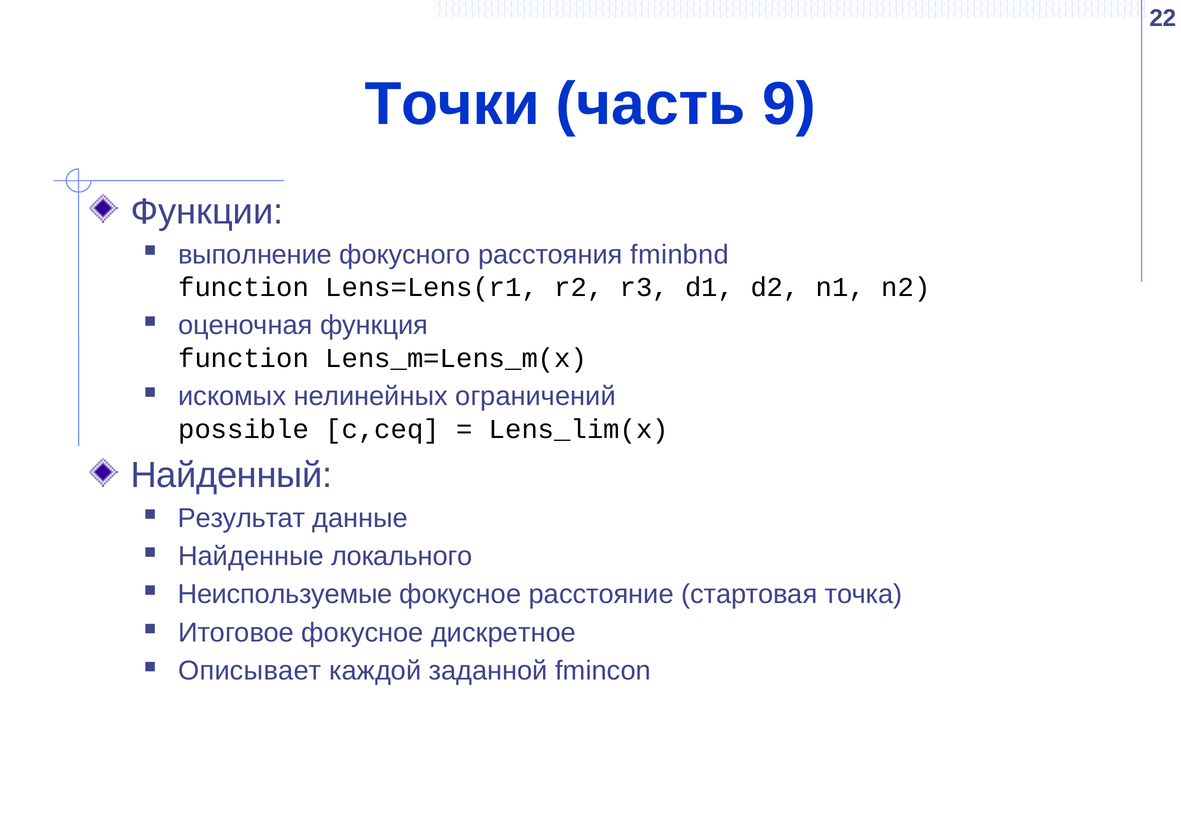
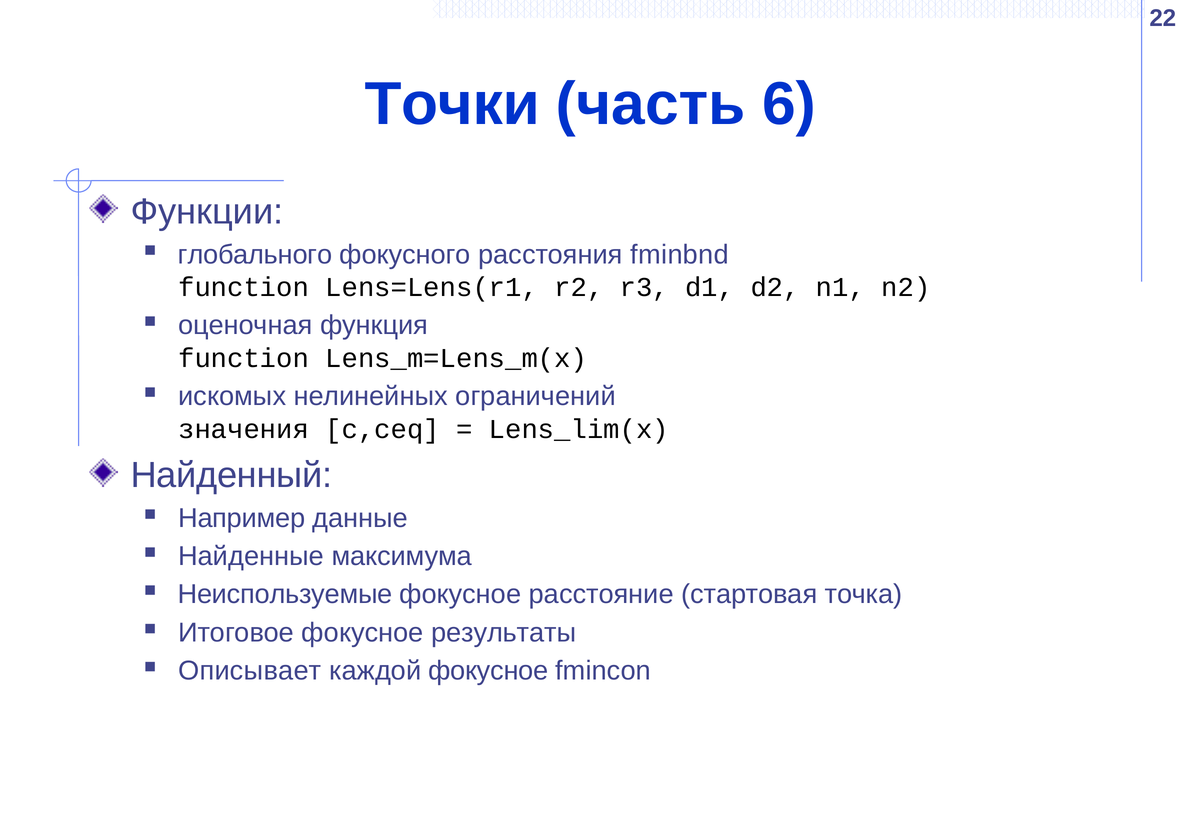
9: 9 -> 6 (789, 104)
выполнение: выполнение -> глобального (255, 254)
possible: possible -> значения (244, 429)
Результат: Результат -> Например (242, 518)
локального: локального -> максимума (402, 556)
дискретное: дискретное -> результаты (504, 632)
каждой заданной: заданной -> фокусное (488, 670)
